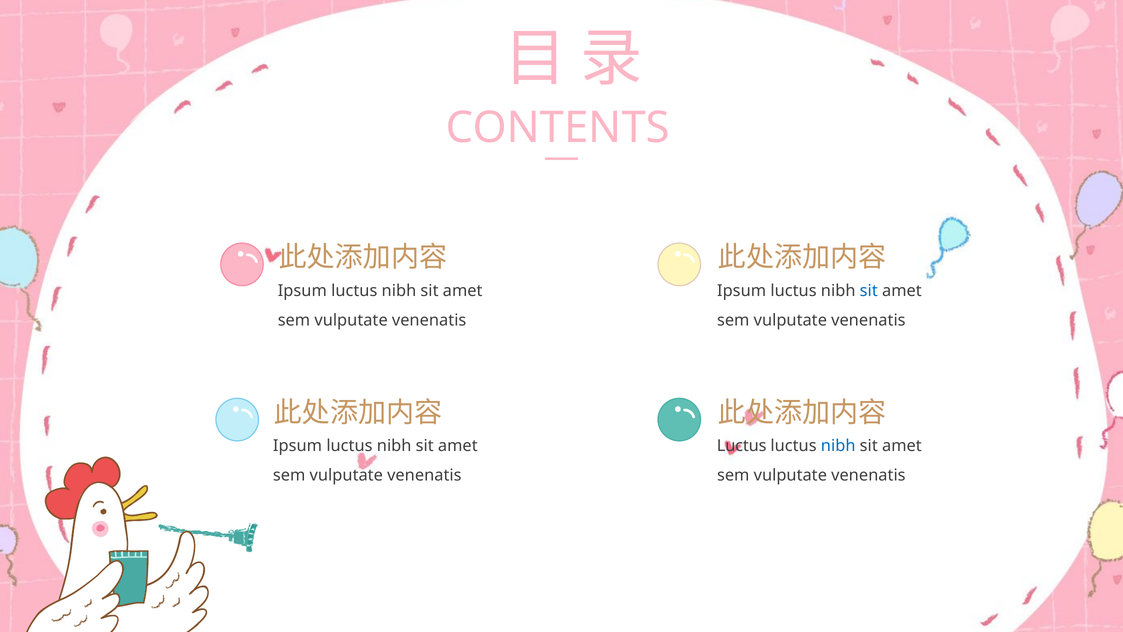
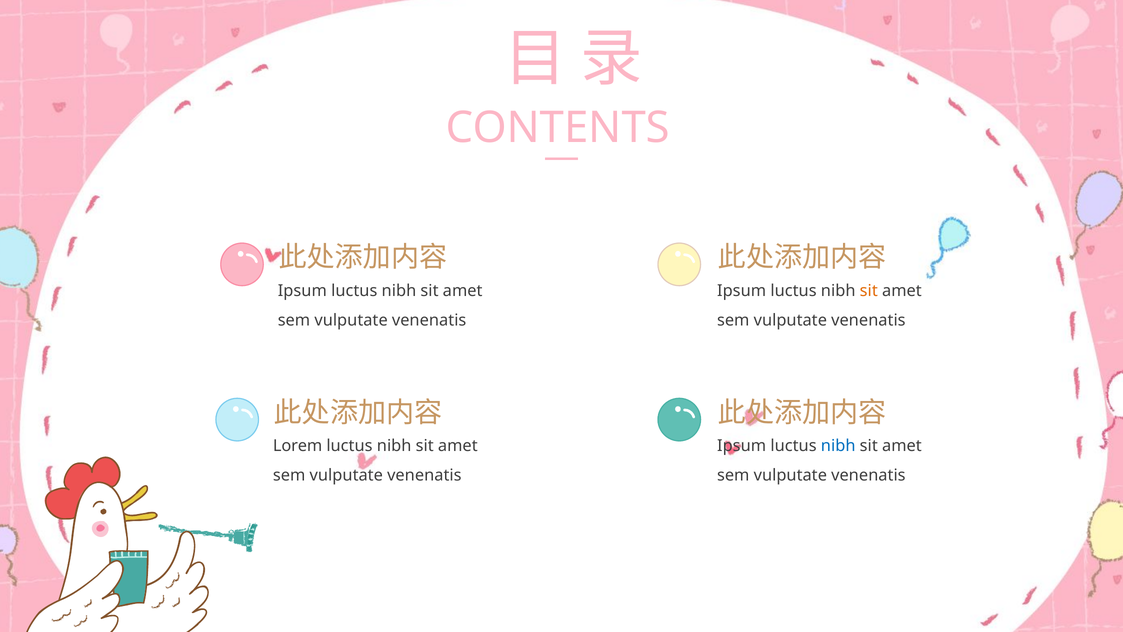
sit colour: blue -> orange (869, 291)
Ipsum: Ipsum -> Lorem (298, 446)
Luctus: Luctus -> Ipsum (742, 446)
